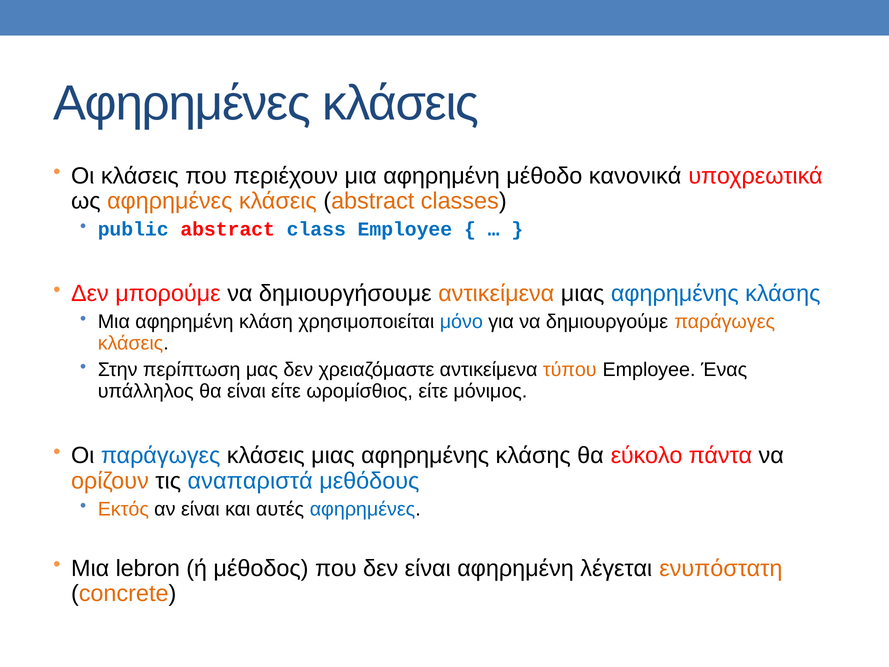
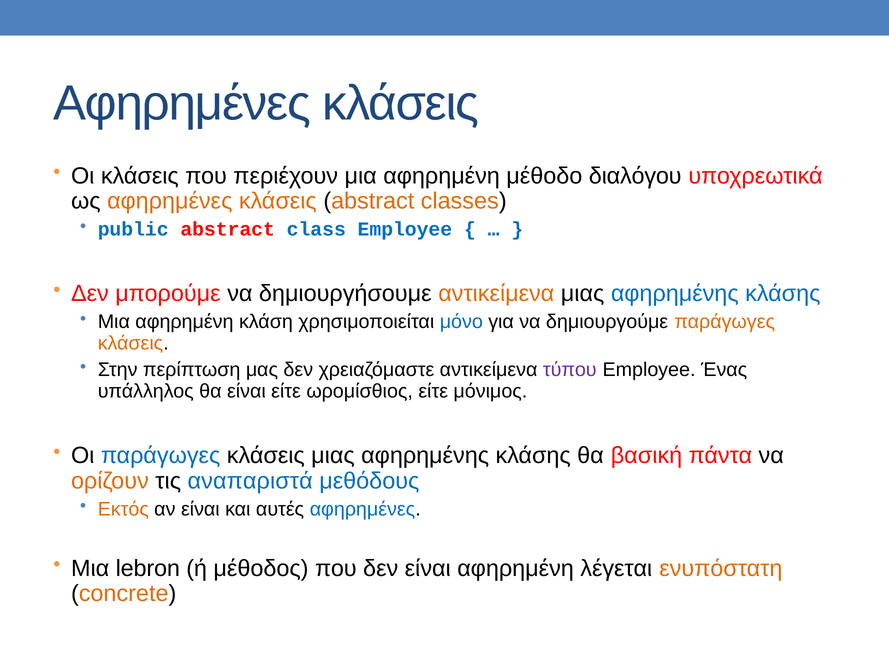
κανονικά: κανονικά -> διαλόγου (635, 176)
τύπου colour: orange -> purple (570, 370)
εύκολο: εύκολο -> βασική (647, 455)
